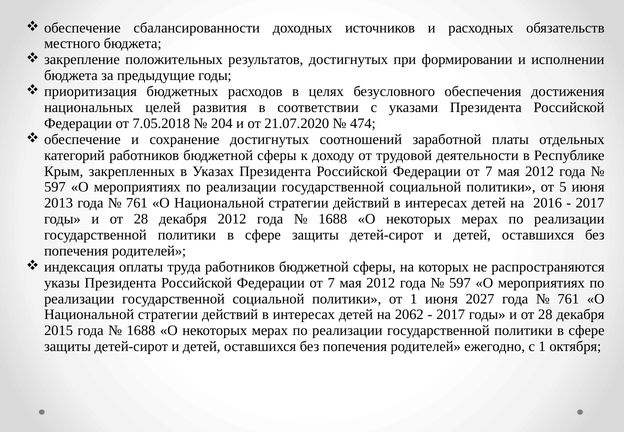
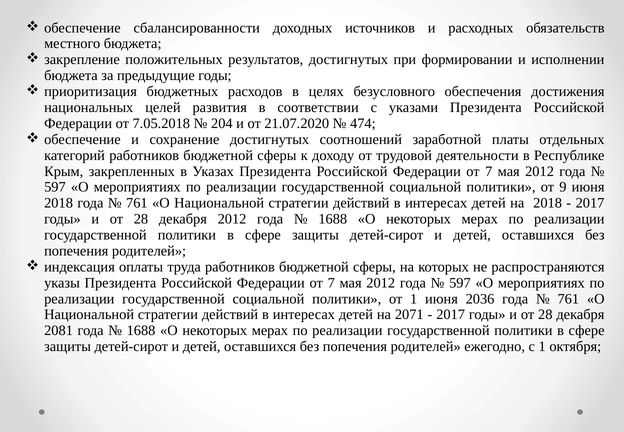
5: 5 -> 9 (563, 187)
2013: 2013 -> 2018 (59, 203)
на 2016: 2016 -> 2018 (548, 203)
2027: 2027 -> 2036 (480, 299)
2062: 2062 -> 2071 (409, 315)
2015: 2015 -> 2081 (59, 331)
